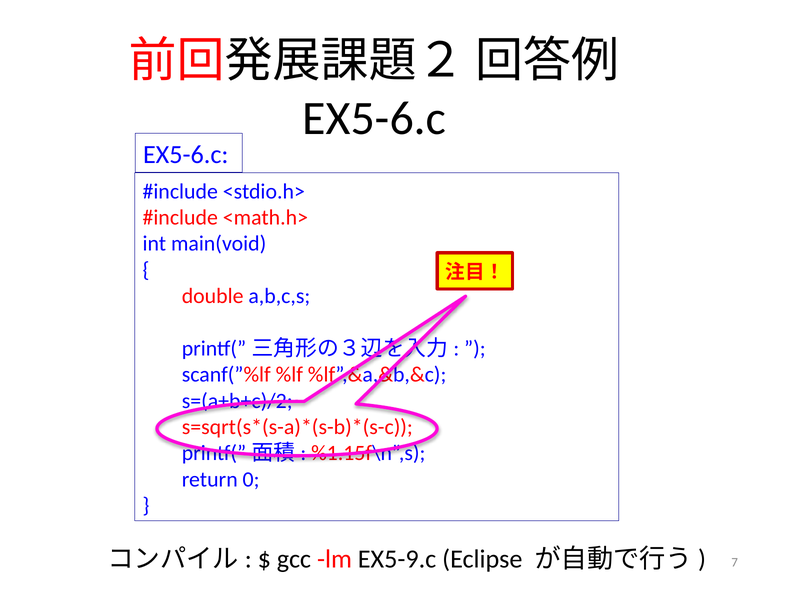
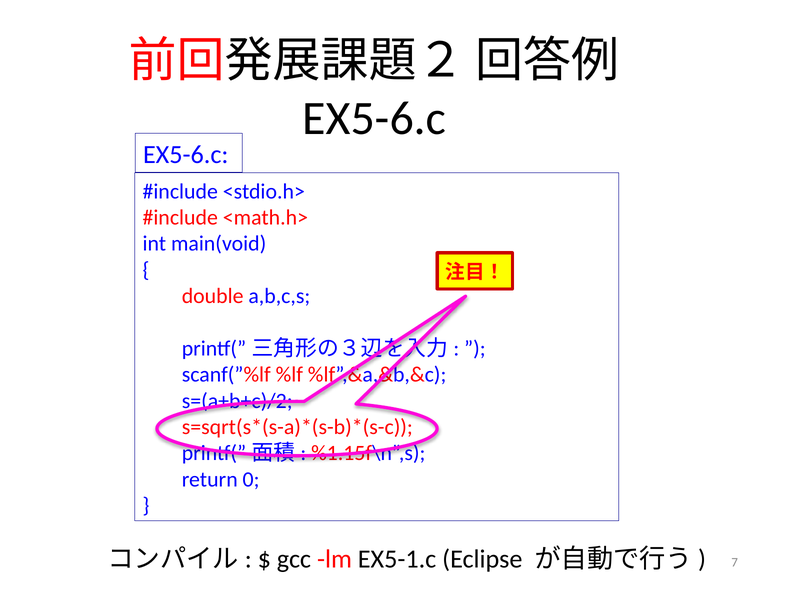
EX5-9.c: EX5-9.c -> EX5-1.c (397, 559)
